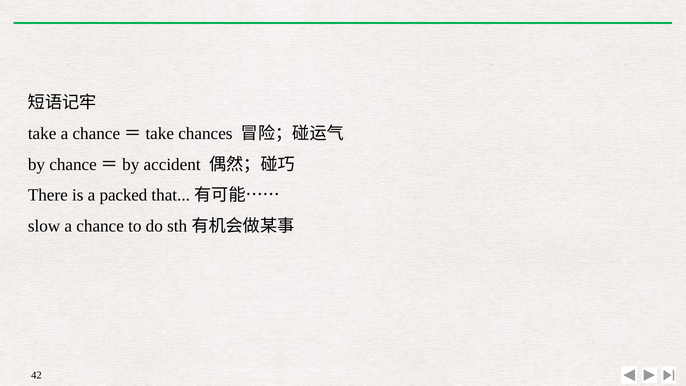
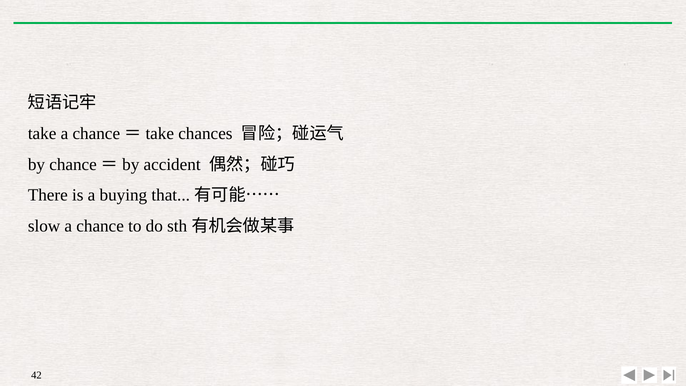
packed: packed -> buying (123, 195)
